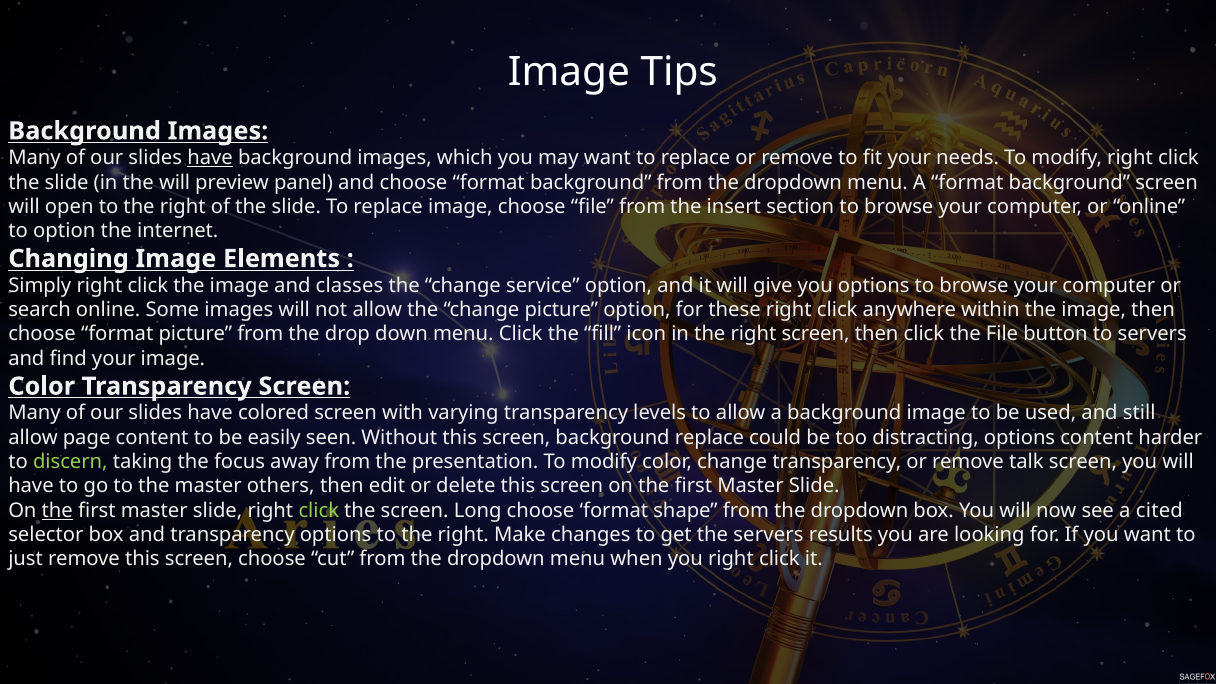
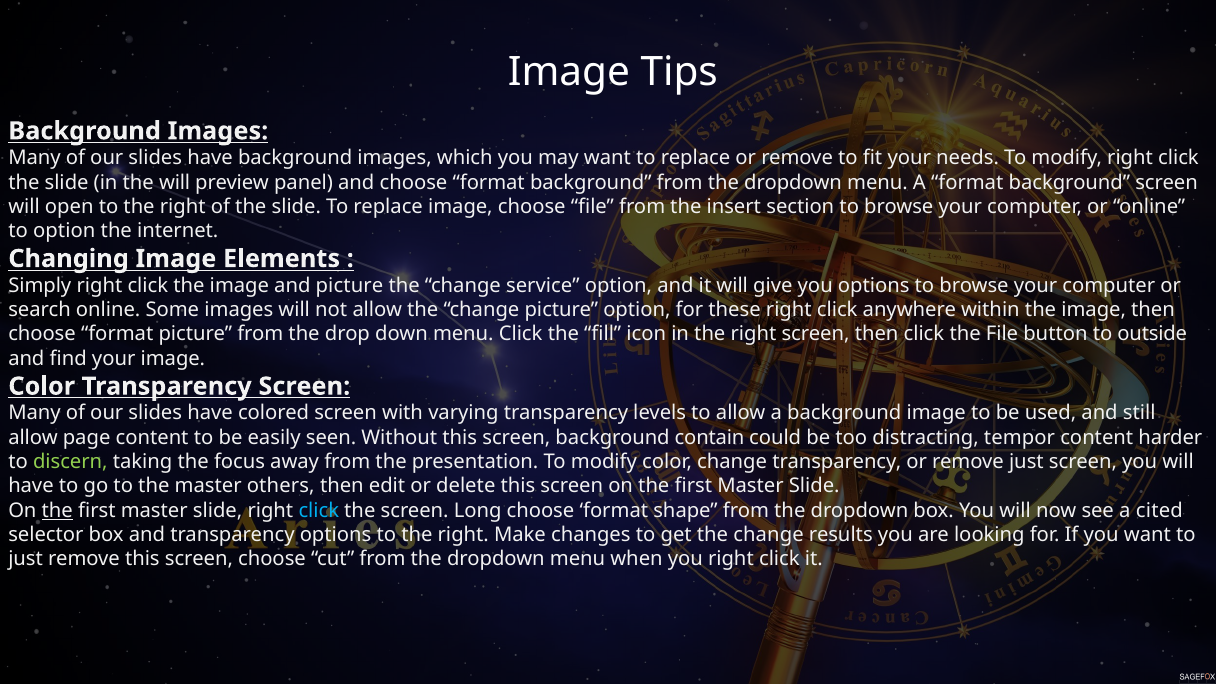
have underline: present -> none (210, 158)
and classes: classes -> picture (349, 286)
to servers: servers -> outside (1152, 334)
background replace: replace -> contain (710, 438)
distracting options: options -> tempor (1019, 438)
remove talk: talk -> just (1026, 462)
click colour: light green -> light blue (319, 511)
get the servers: servers -> change (769, 535)
